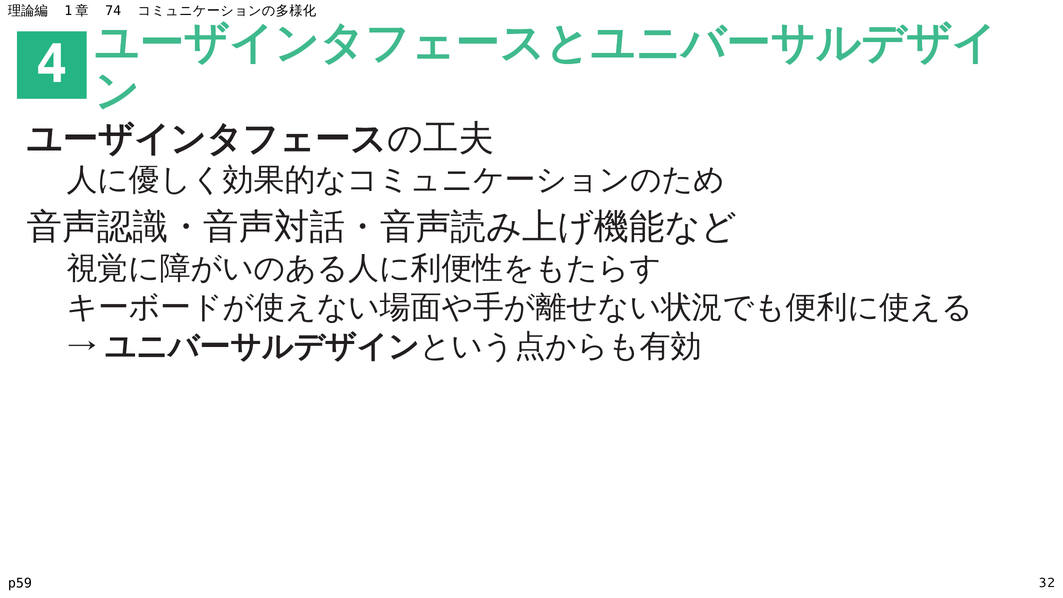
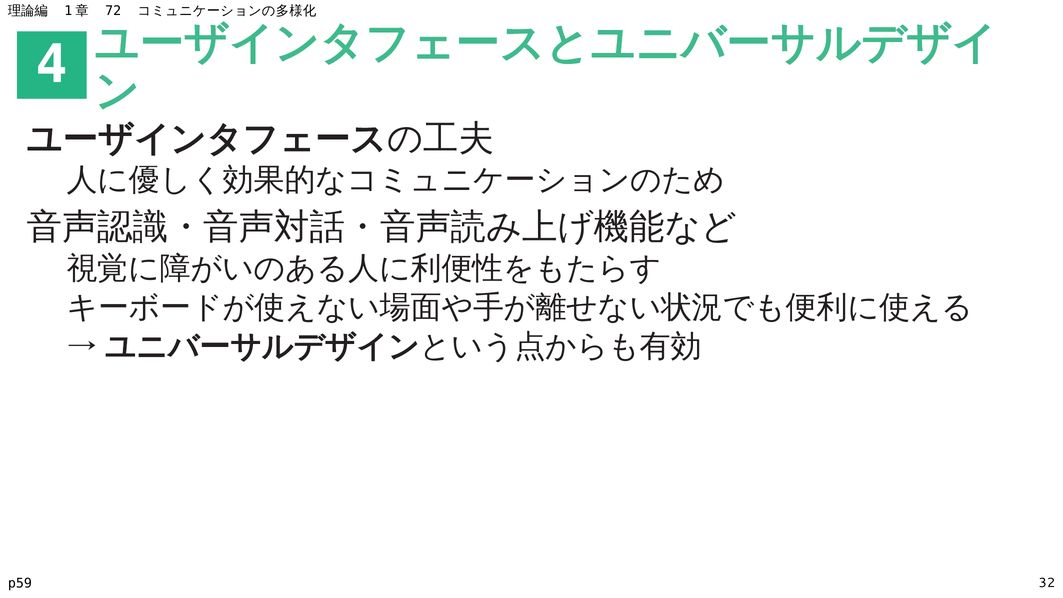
74: 74 -> 72 (113, 11)
